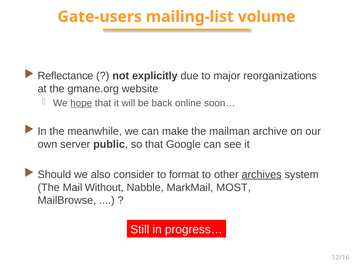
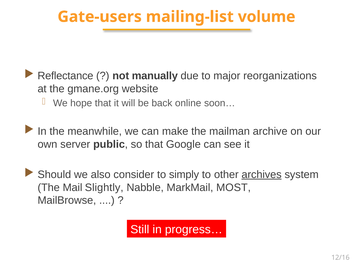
explicitly: explicitly -> manually (155, 76)
hope underline: present -> none (81, 103)
format: format -> simply (184, 174)
Without: Without -> Slightly (104, 187)
